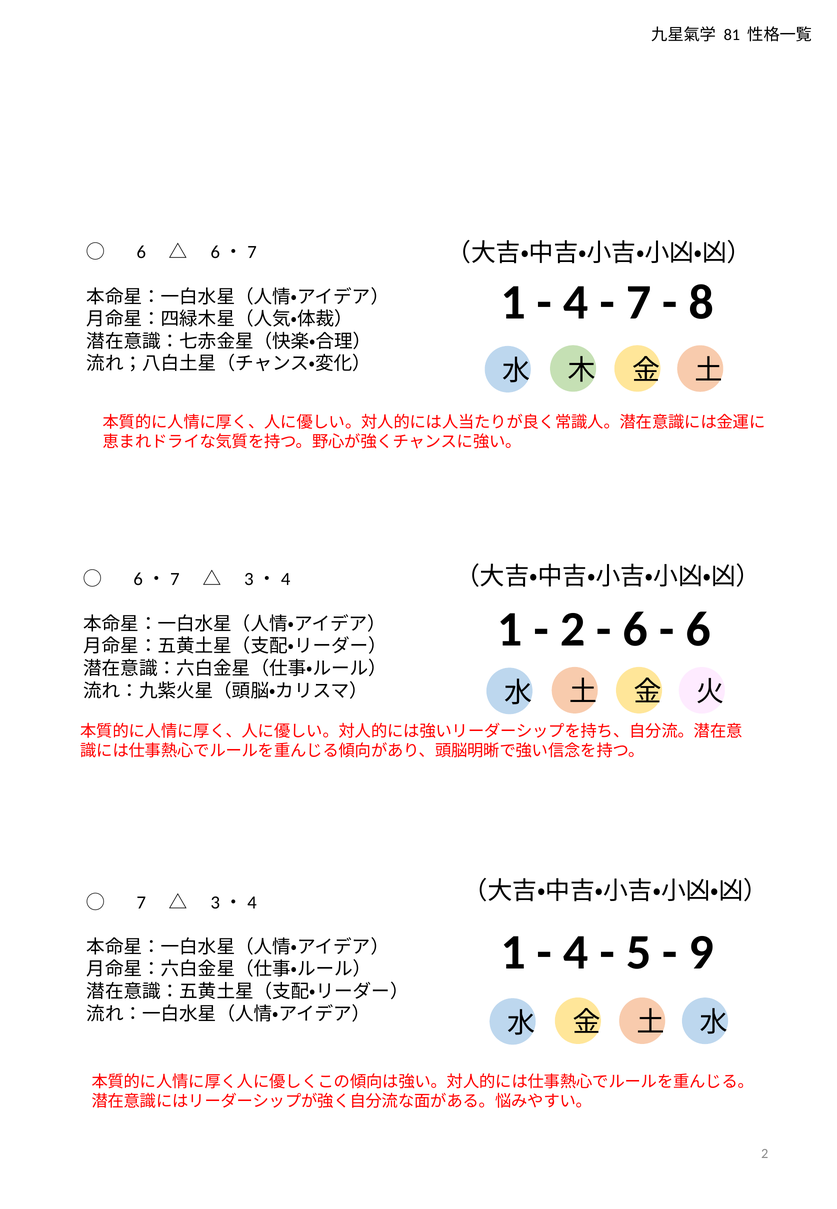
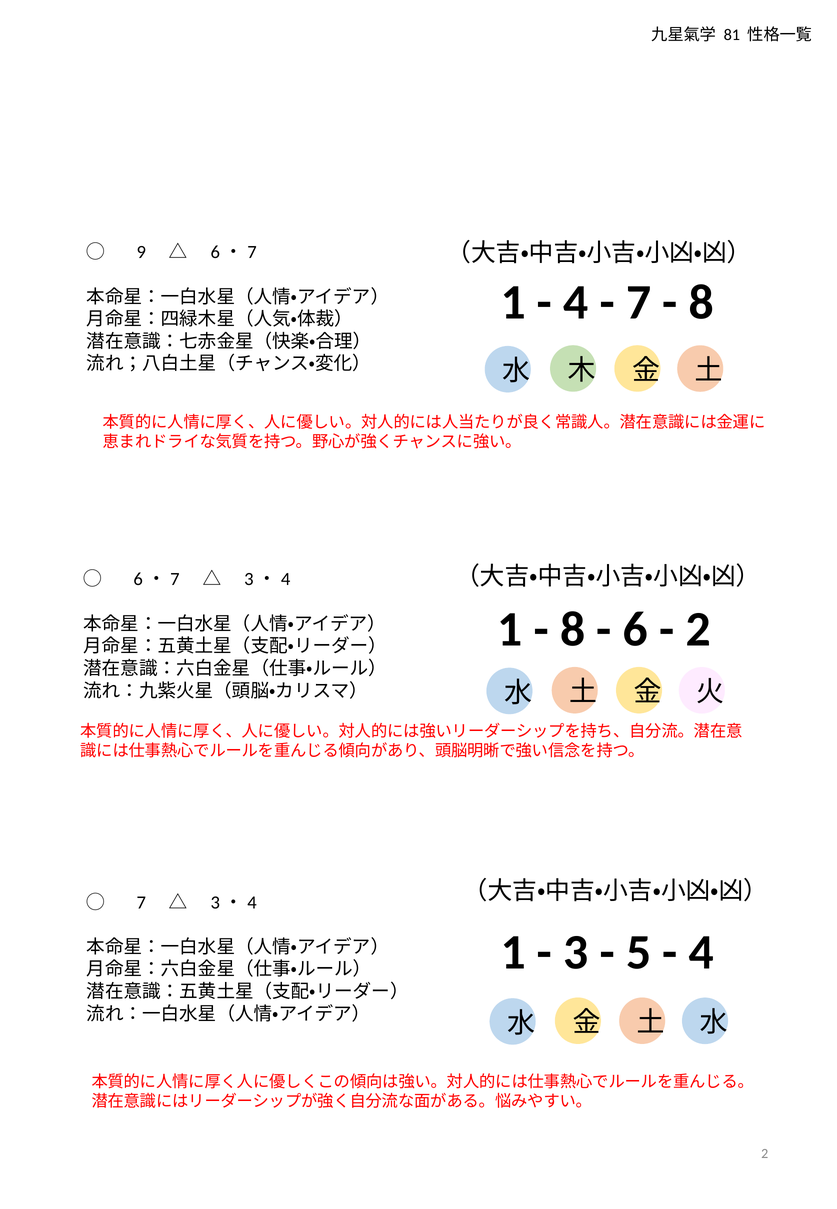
6: 6 -> 9 (141, 252)
2: 2 -> 8 (573, 629)
6: 6 -> 2 (698, 629)
4: 4 -> 3 (576, 952)
9: 9 -> 4 (701, 952)
